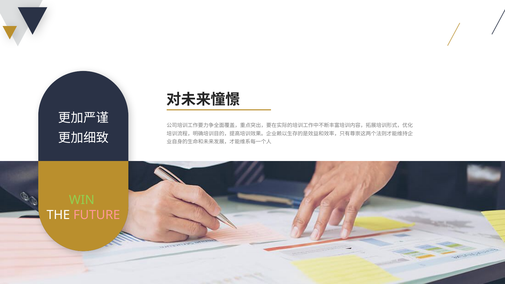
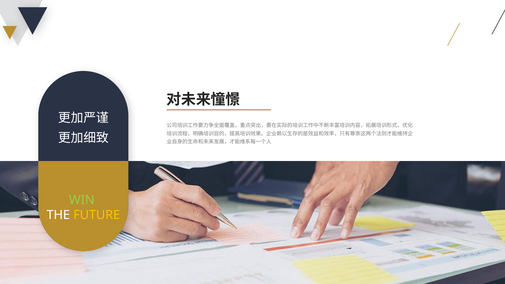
FUTURE colour: pink -> yellow (97, 215)
